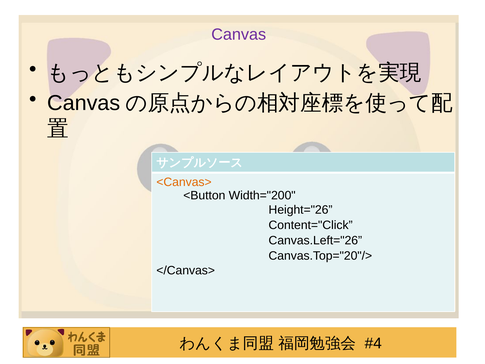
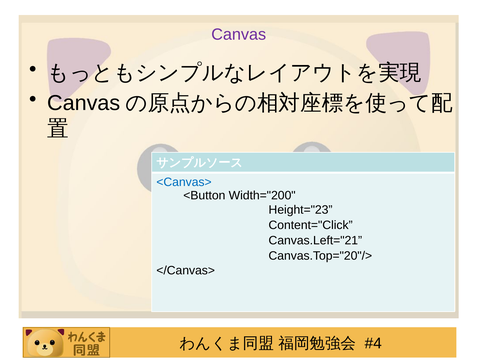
<Canvas> colour: orange -> blue (184, 182)
Height="26: Height="26 -> Height="23 (301, 210)
Canvas.Left="26: Canvas.Left="26 -> Canvas.Left="21 (315, 240)
